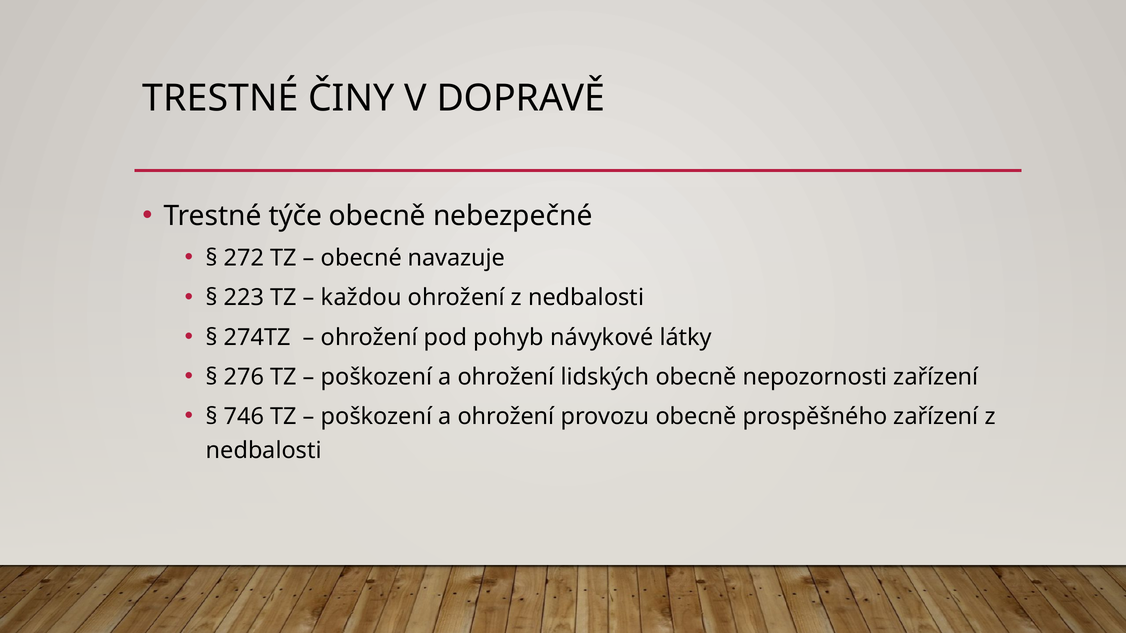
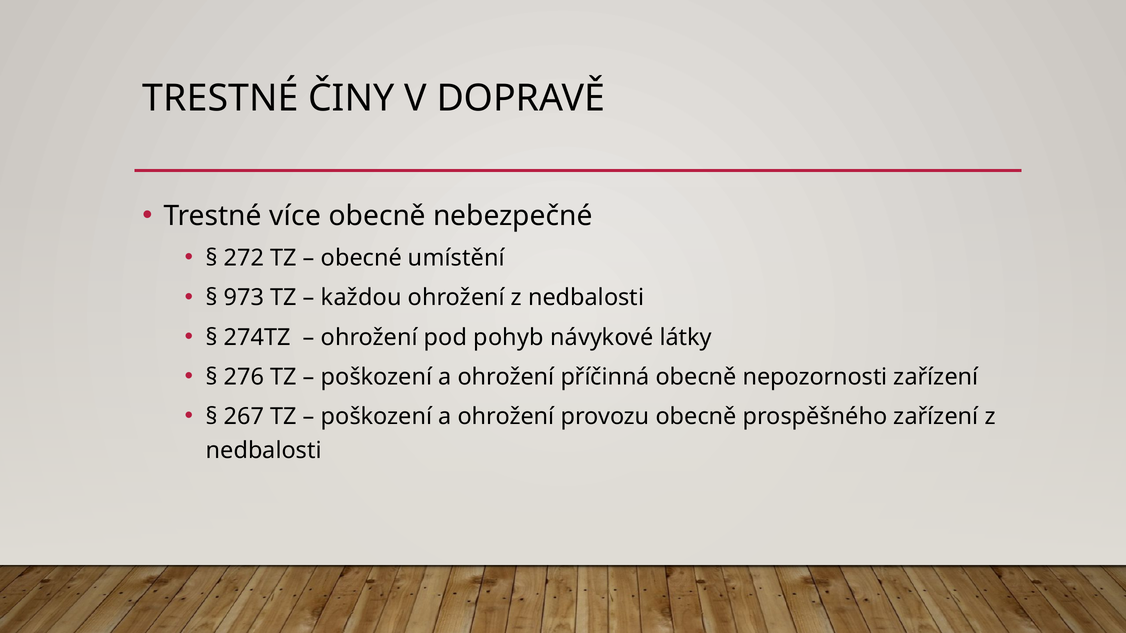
týče: týče -> více (295, 216)
navazuje: navazuje -> umístění (456, 258)
223: 223 -> 973 (244, 298)
lidských: lidských -> příčinná (605, 377)
746: 746 -> 267 (244, 417)
